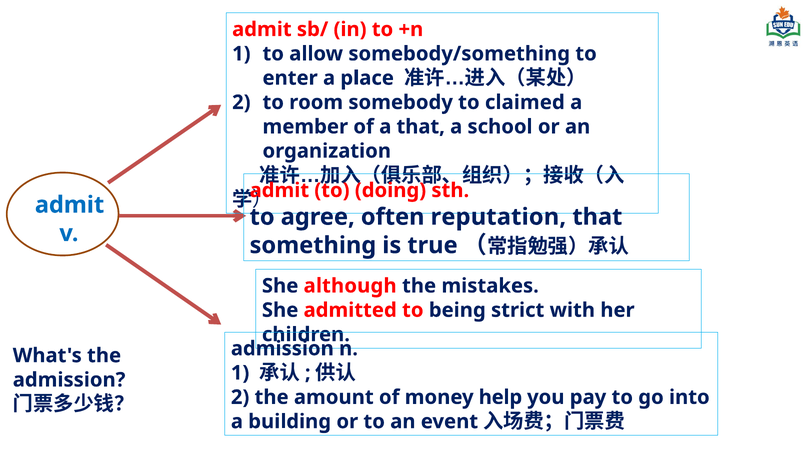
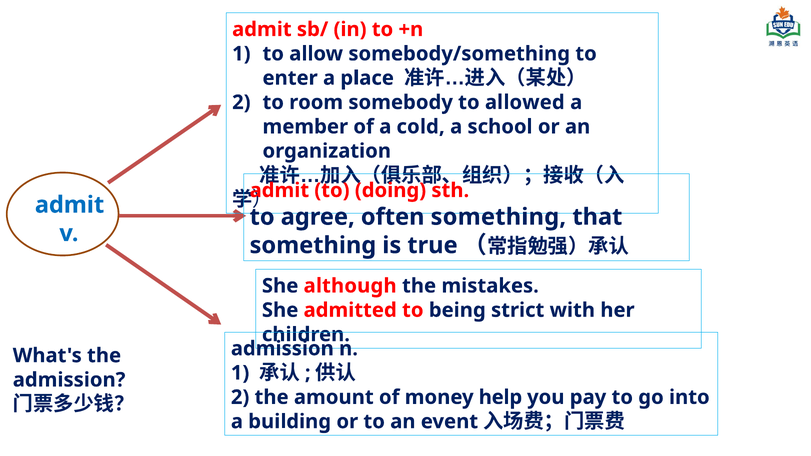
claimed: claimed -> allowed (525, 102)
a that: that -> cold (421, 127)
often reputation: reputation -> something (498, 217)
